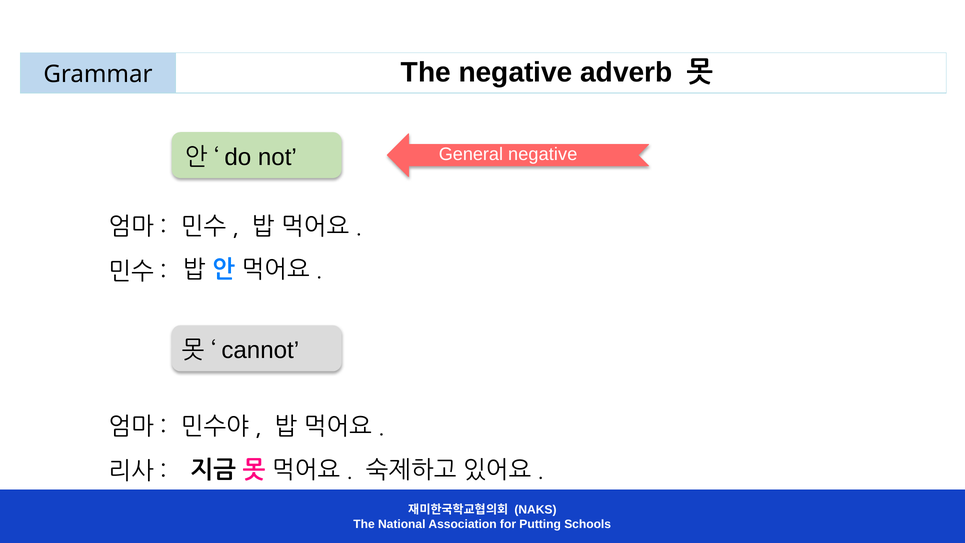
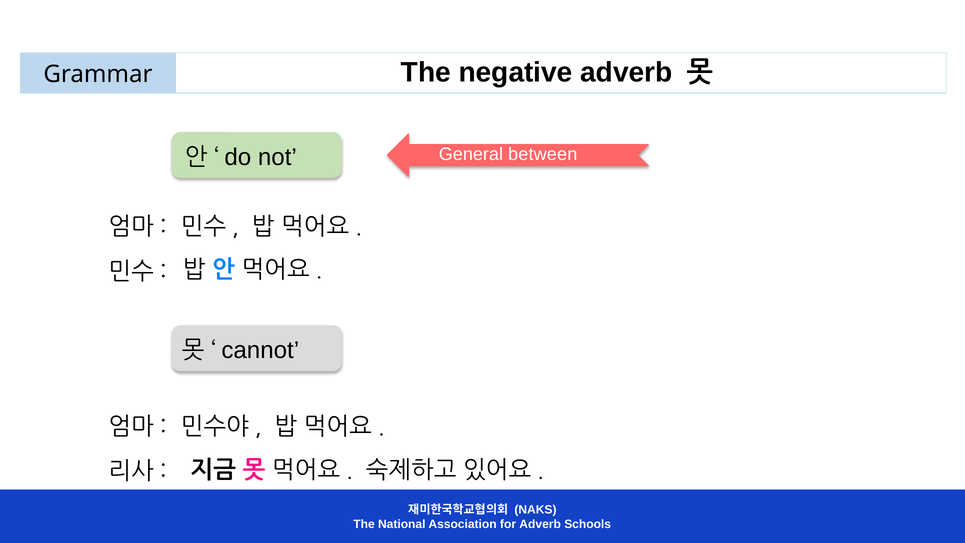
General negative: negative -> between (543, 154)
for Putting: Putting -> Adverb (540, 524)
